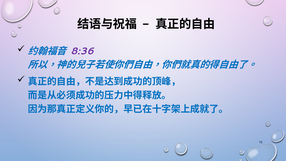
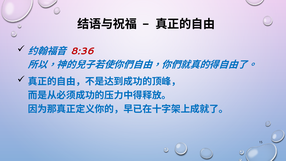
8:36 colour: purple -> red (82, 51)
